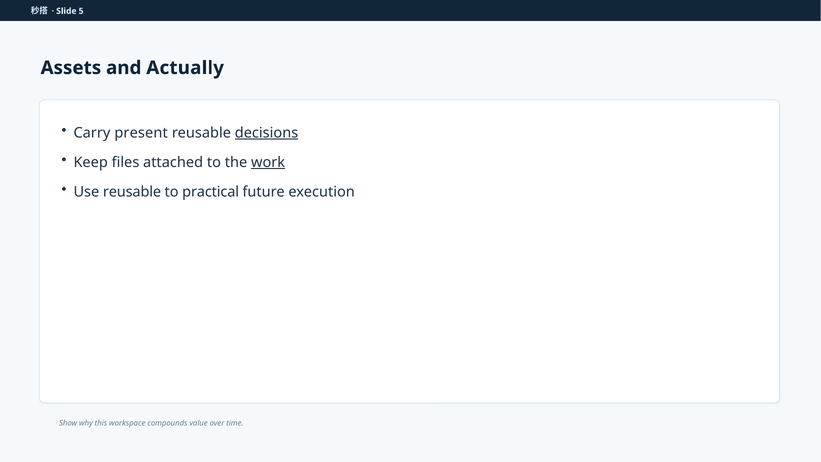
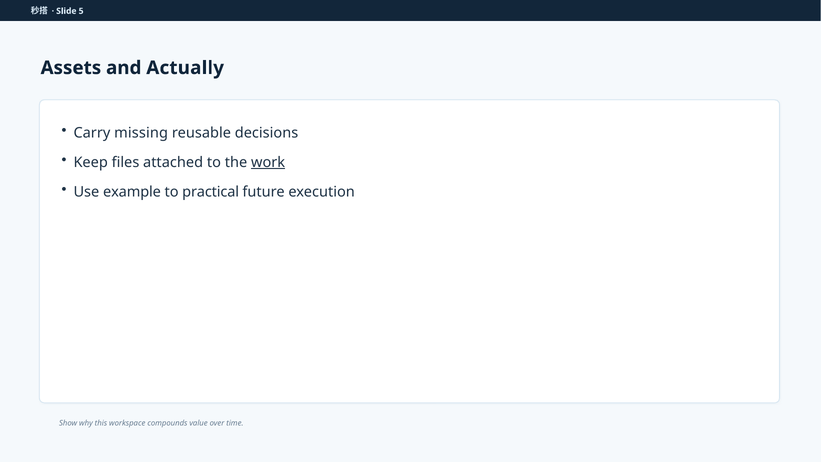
present: present -> missing (141, 133)
decisions underline: present -> none (267, 133)
Use reusable: reusable -> example (132, 192)
